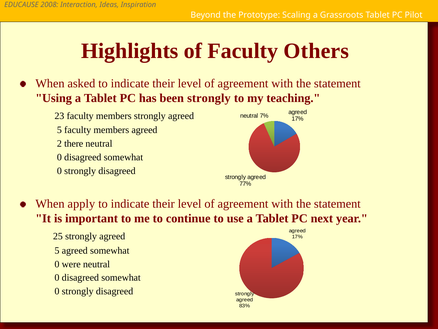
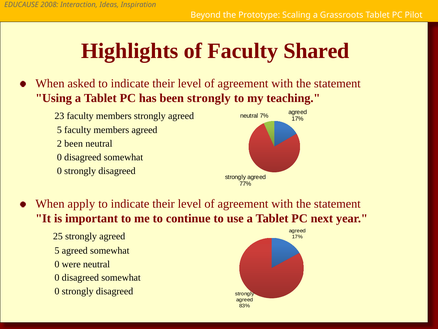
Others: Others -> Shared (317, 51)
2 there: there -> been (74, 144)
